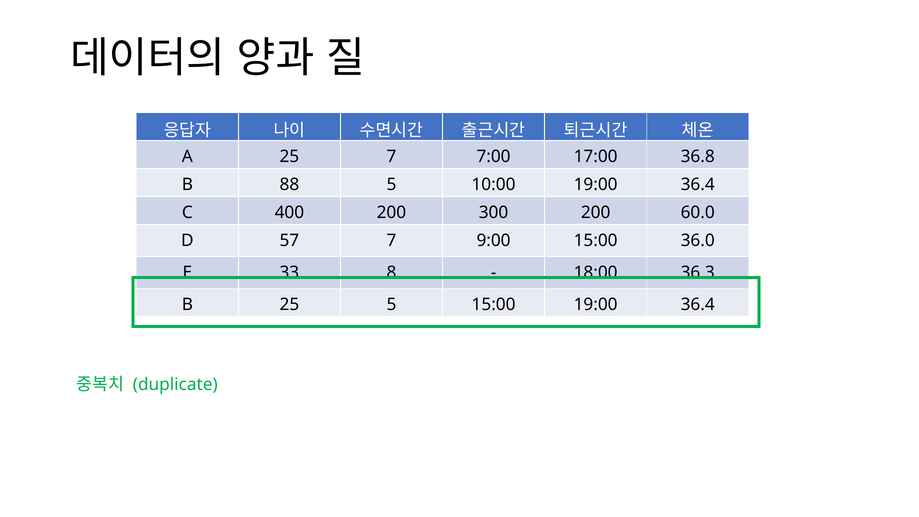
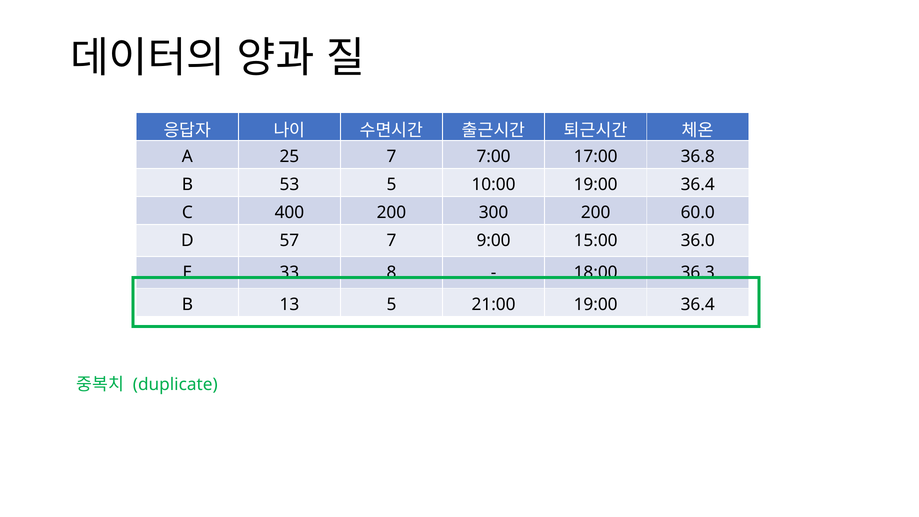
88: 88 -> 53 (289, 185)
B 25: 25 -> 13 (289, 304)
5 15:00: 15:00 -> 21:00 (494, 304)
